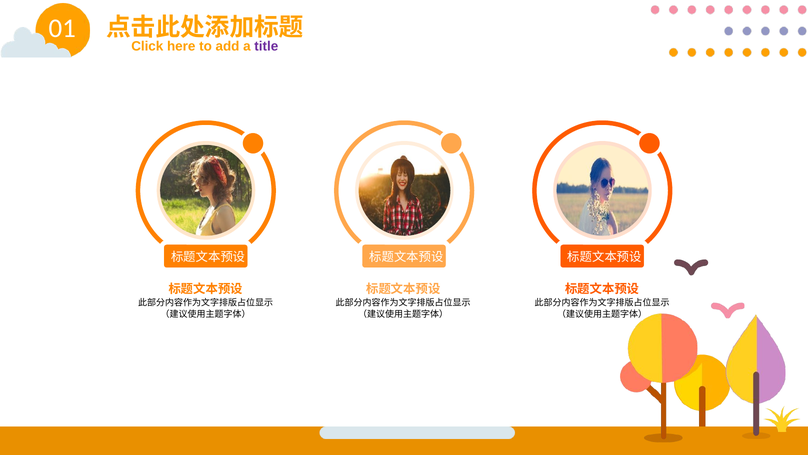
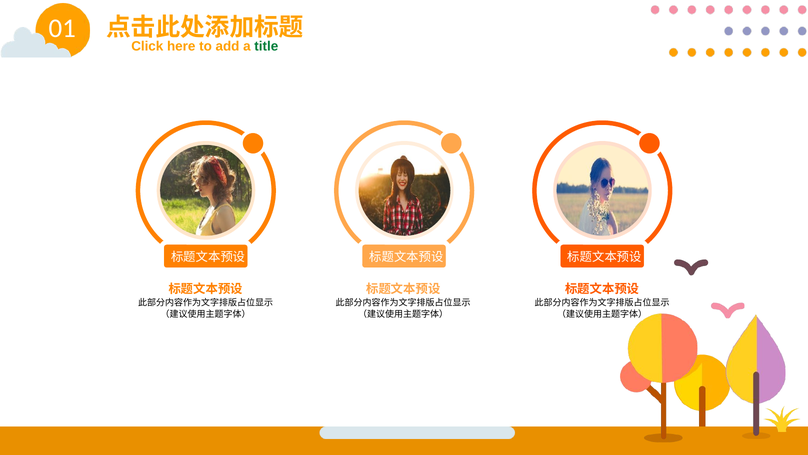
title colour: purple -> green (266, 46)
